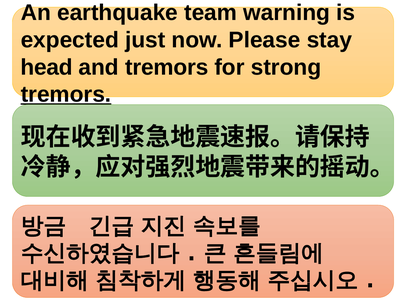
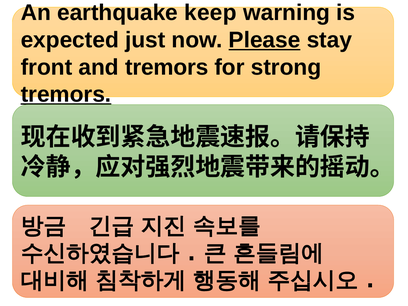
team: team -> keep (210, 13)
Please underline: none -> present (265, 40)
head: head -> front (47, 67)
